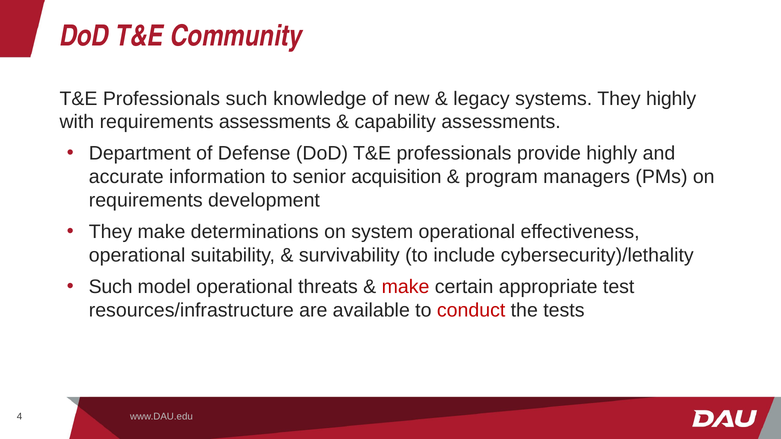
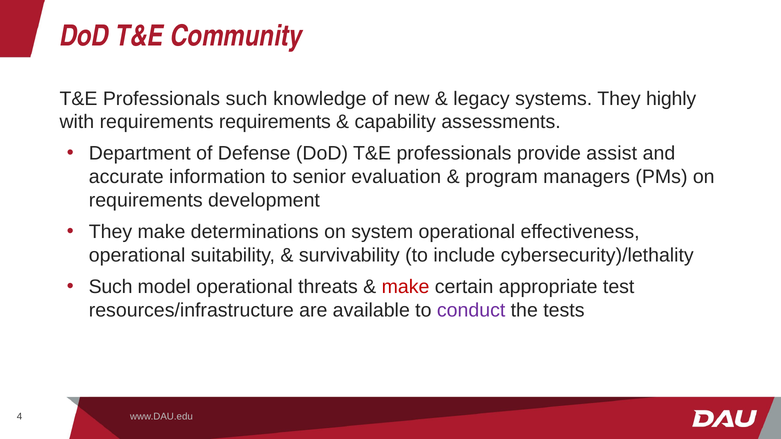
requirements assessments: assessments -> requirements (275, 122)
provide highly: highly -> assist (612, 154)
acquisition: acquisition -> evaluation (396, 177)
conduct colour: red -> purple (471, 311)
